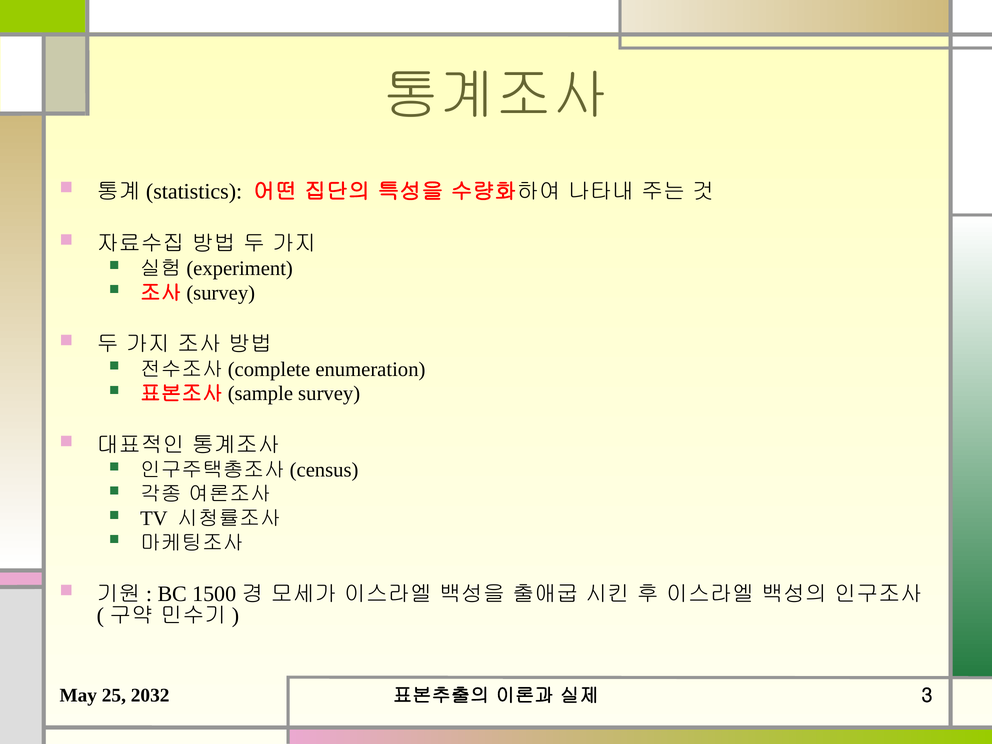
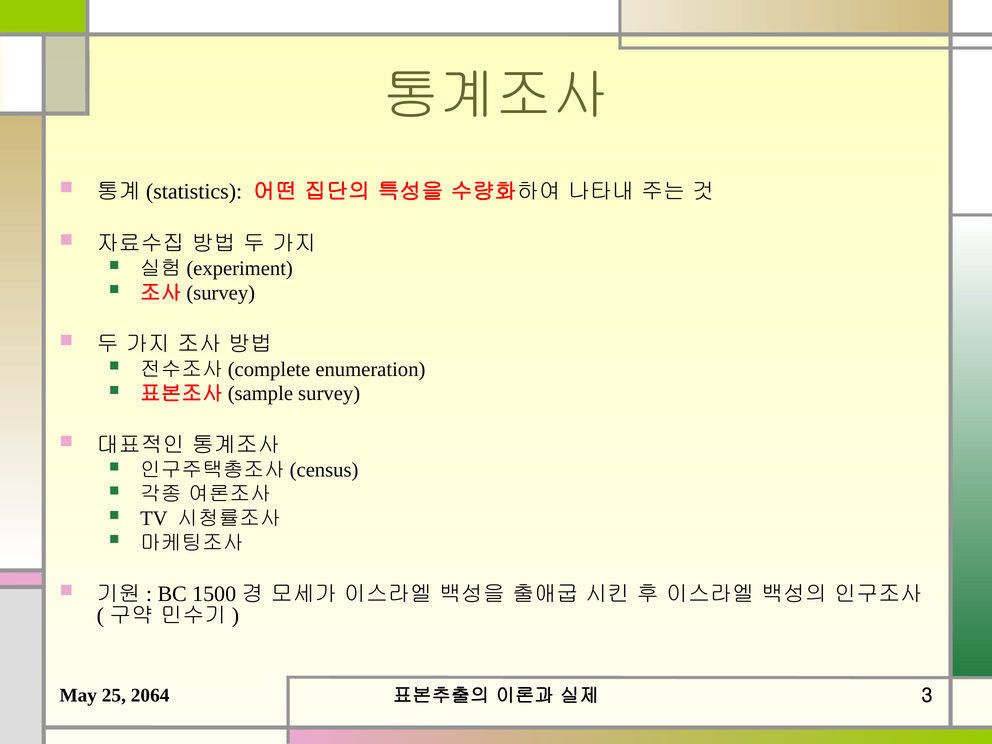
2032: 2032 -> 2064 (150, 695)
